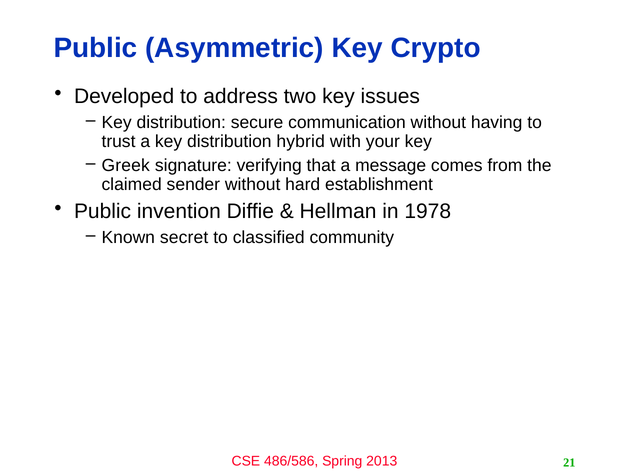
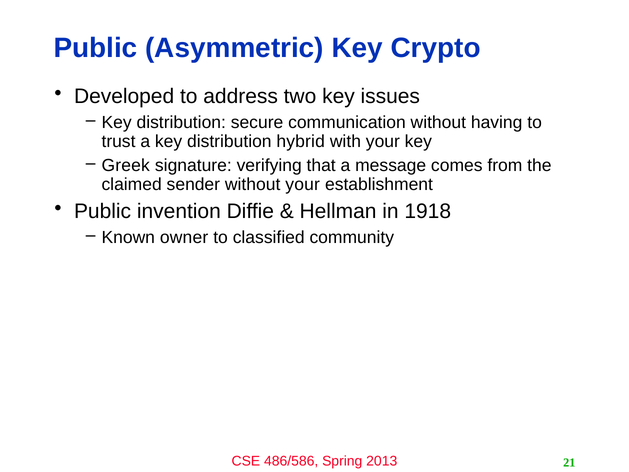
without hard: hard -> your (303, 184)
1978: 1978 -> 1918 (428, 211)
secret: secret -> owner (184, 237)
